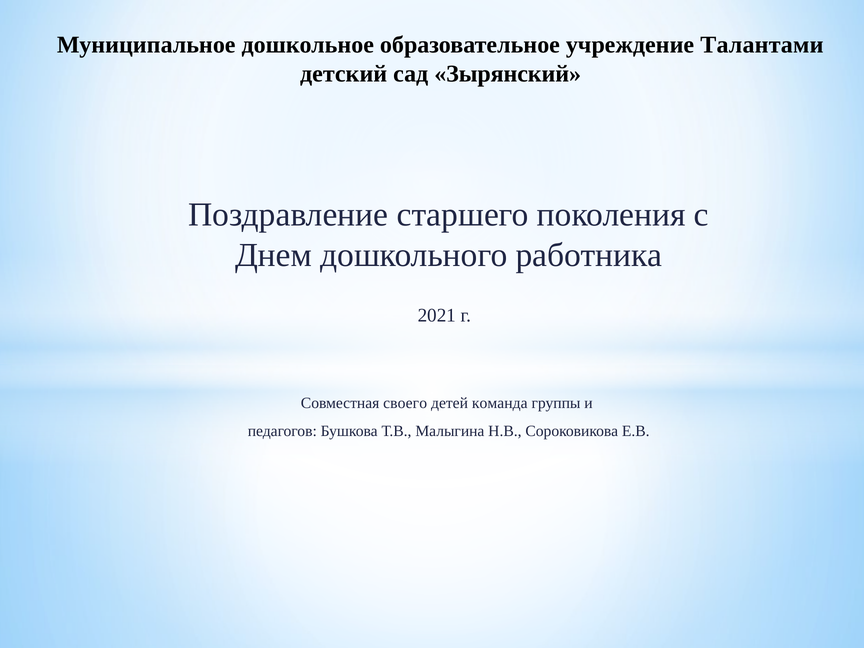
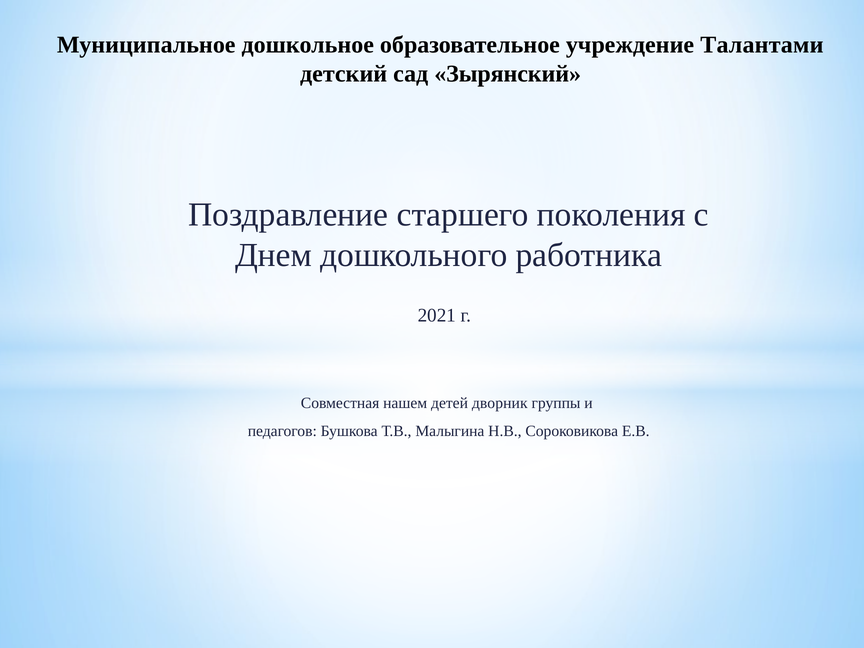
своего: своего -> нашем (405, 403)
команда: команда -> дворник (500, 403)
